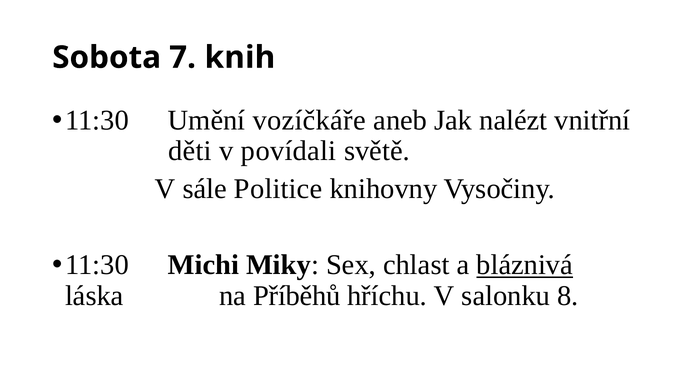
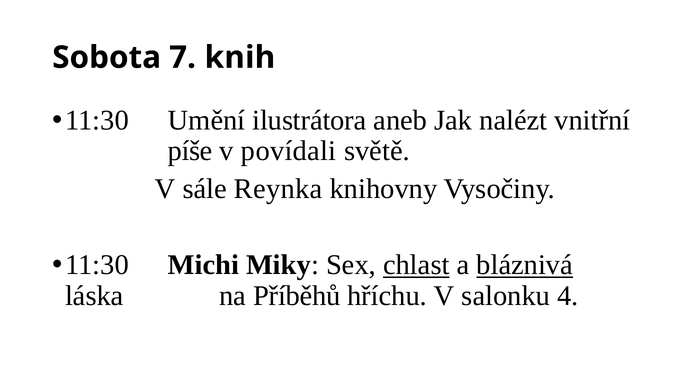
vozíčkáře: vozíčkáře -> ilustrátora (309, 120)
děti: děti -> píše (190, 151)
Politice: Politice -> Reynka (278, 189)
chlast underline: none -> present (416, 265)
8: 8 -> 4 (568, 296)
